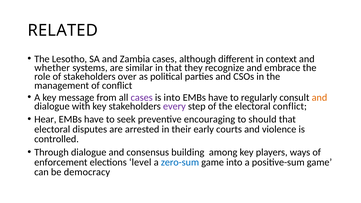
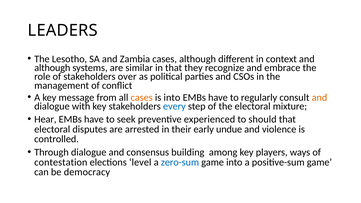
RELATED: RELATED -> LEADERS (63, 30)
whether: whether -> although (52, 68)
cases colour: purple -> orange (142, 98)
every colour: purple -> blue (174, 106)
electoral conflict: conflict -> mixture (290, 106)
encouraging: encouraging -> experienced (210, 119)
courts: courts -> undue (229, 129)
enforcement: enforcement -> contestation (61, 162)
